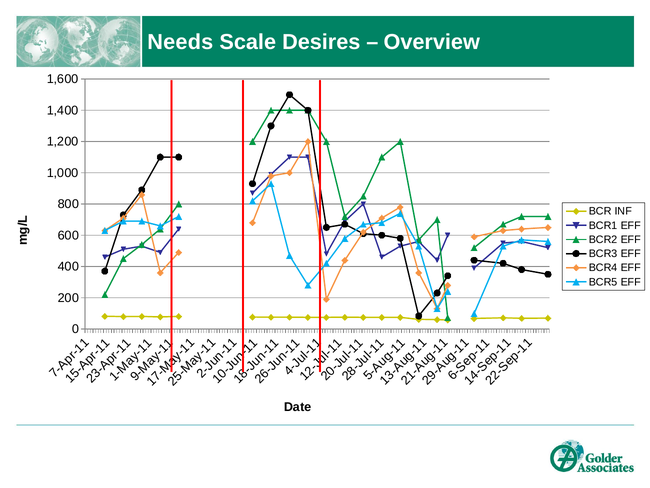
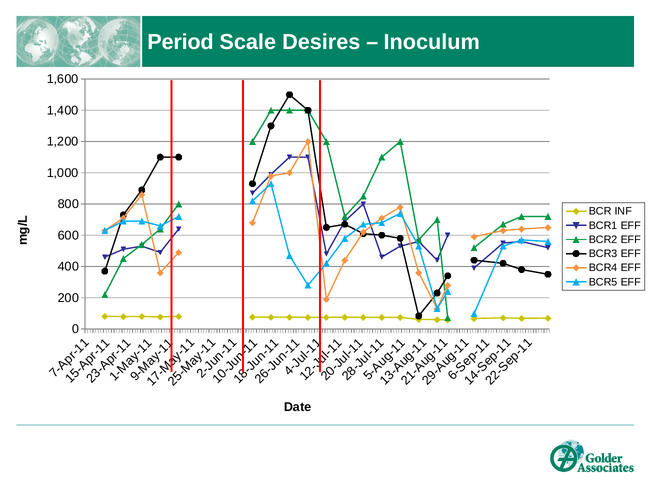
Needs: Needs -> Period (181, 42)
Overview: Overview -> Inoculum (432, 42)
